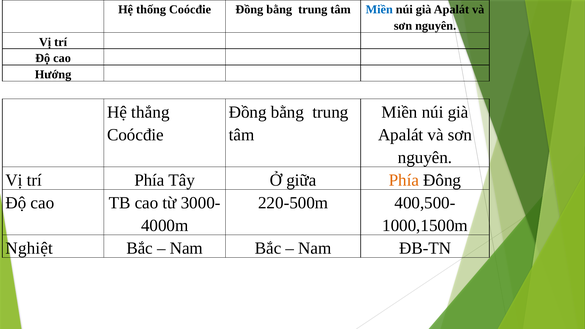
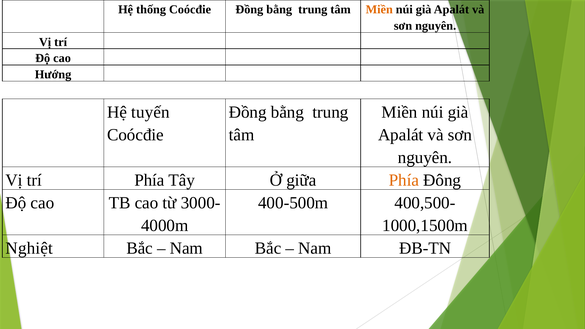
Miền colour: blue -> orange (379, 10)
thắng: thắng -> tuyến (151, 112)
220-500m: 220-500m -> 400-500m (293, 203)
